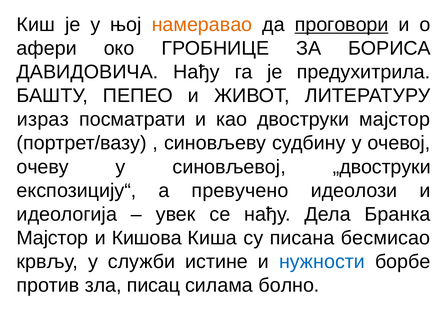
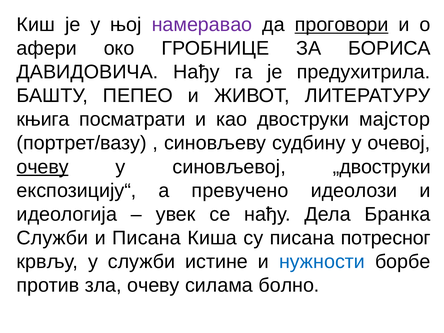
намеравао colour: orange -> purple (202, 25)
израз: израз -> књига (43, 119)
очеву underline: none -> present (43, 167)
Мајстор: Мајстор -> Служби (52, 238)
и Кишова: Кишова -> Писана (147, 238)
бесмисао: бесмисао -> потресног (386, 238)
зла писац: писац -> очеву (153, 285)
